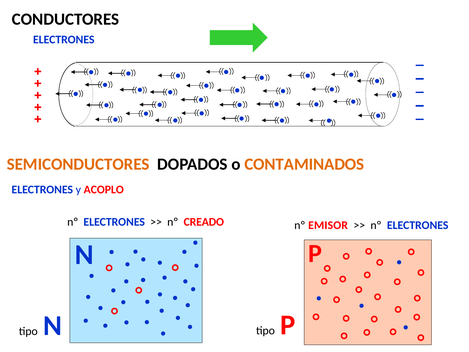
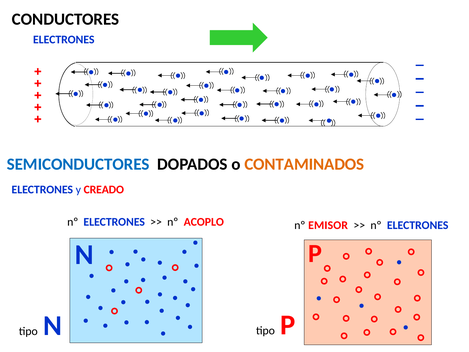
SEMICONDUCTORES colour: orange -> blue (78, 164)
ACOPLO: ACOPLO -> CREADO (104, 189)
CREADO: CREADO -> ACOPLO (204, 222)
